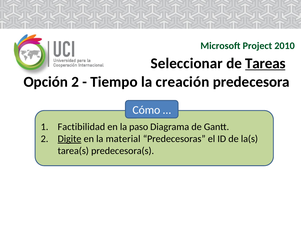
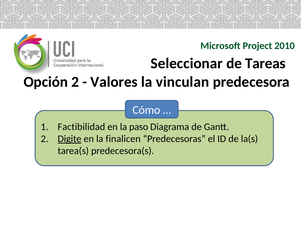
Tareas underline: present -> none (265, 63)
Tiempo: Tiempo -> Valores (114, 82)
creación: creación -> vinculan (182, 82)
material: material -> finalicen (123, 139)
